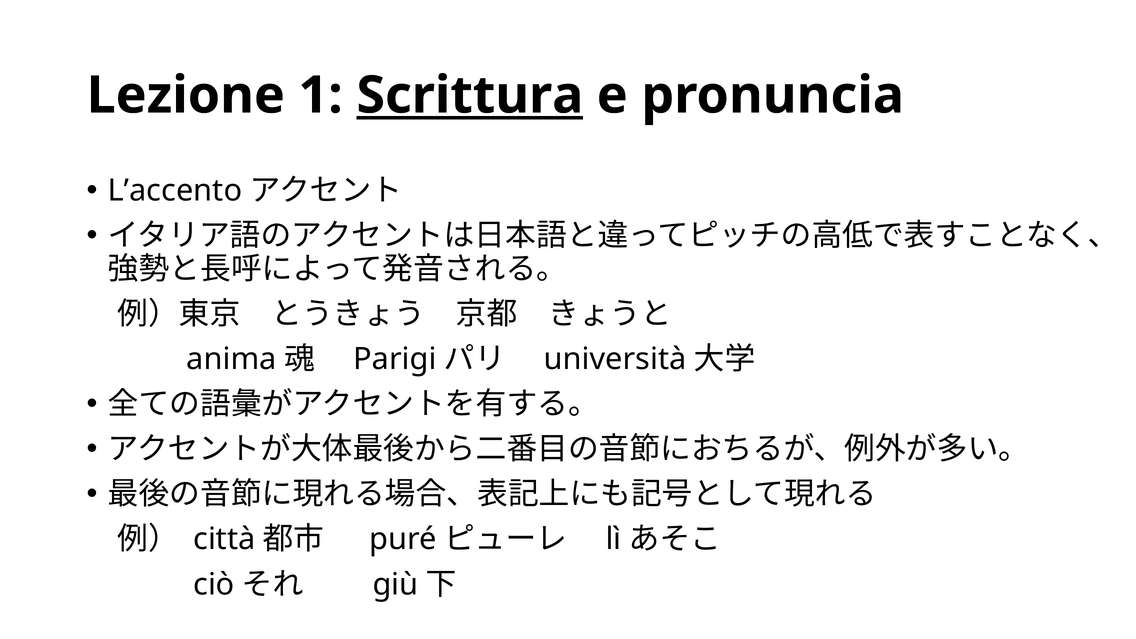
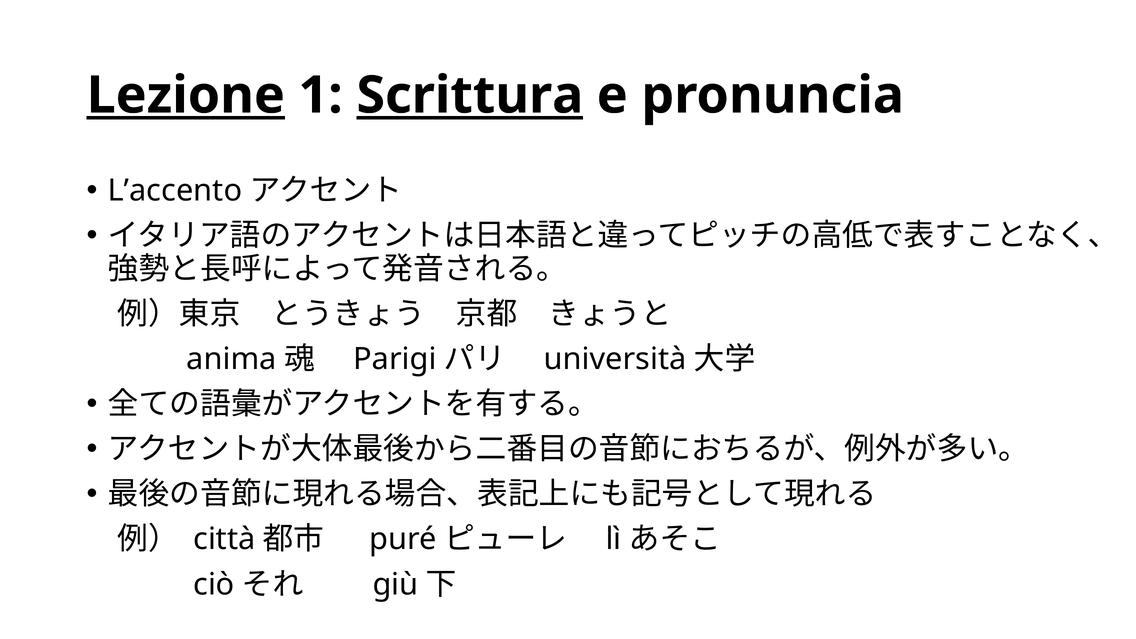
Lezione underline: none -> present (186, 95)
